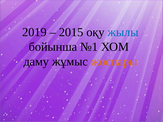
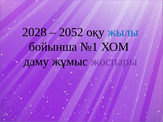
2019: 2019 -> 2028 (34, 32)
2015: 2015 -> 2052 (71, 32)
жоспары colour: orange -> purple (114, 62)
